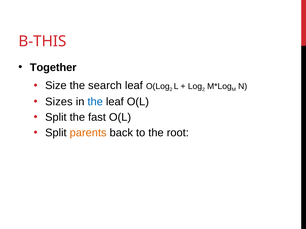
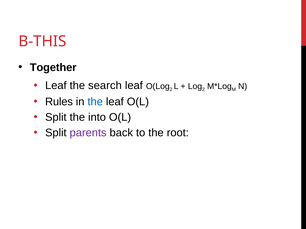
Size: Size -> Leaf (56, 86)
Sizes: Sizes -> Rules (59, 102)
fast: fast -> into (97, 118)
parents colour: orange -> purple (88, 133)
